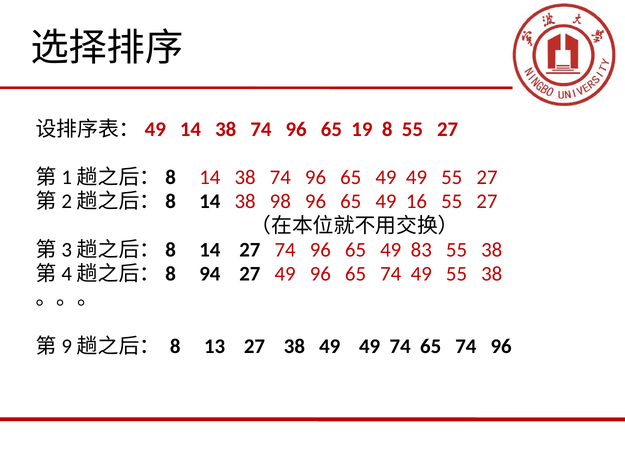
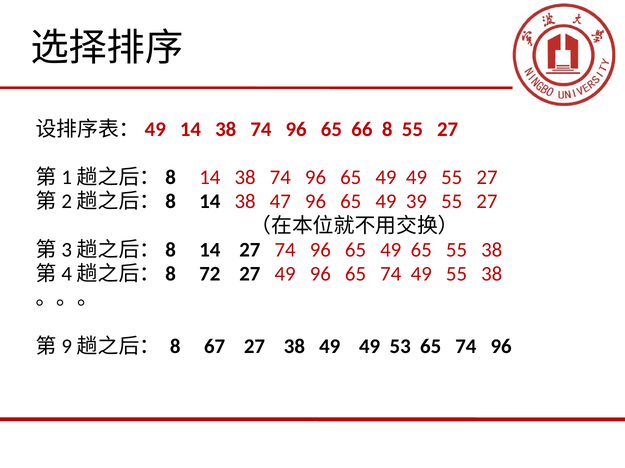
19: 19 -> 66 (362, 129)
98: 98 -> 47 (280, 202)
16: 16 -> 39 (416, 202)
49 83: 83 -> 65 (421, 250)
94: 94 -> 72 (210, 274)
13: 13 -> 67 (215, 347)
49 74: 74 -> 53 (400, 347)
